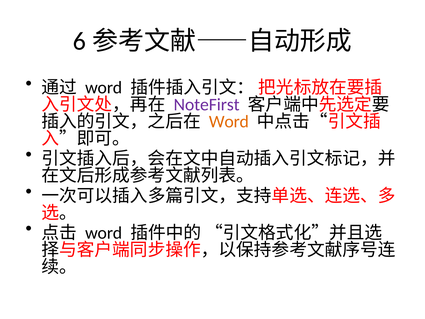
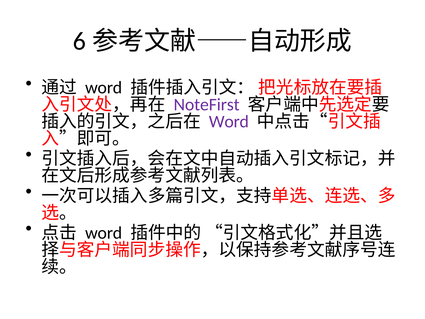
Word colour: orange -> purple (229, 122)
